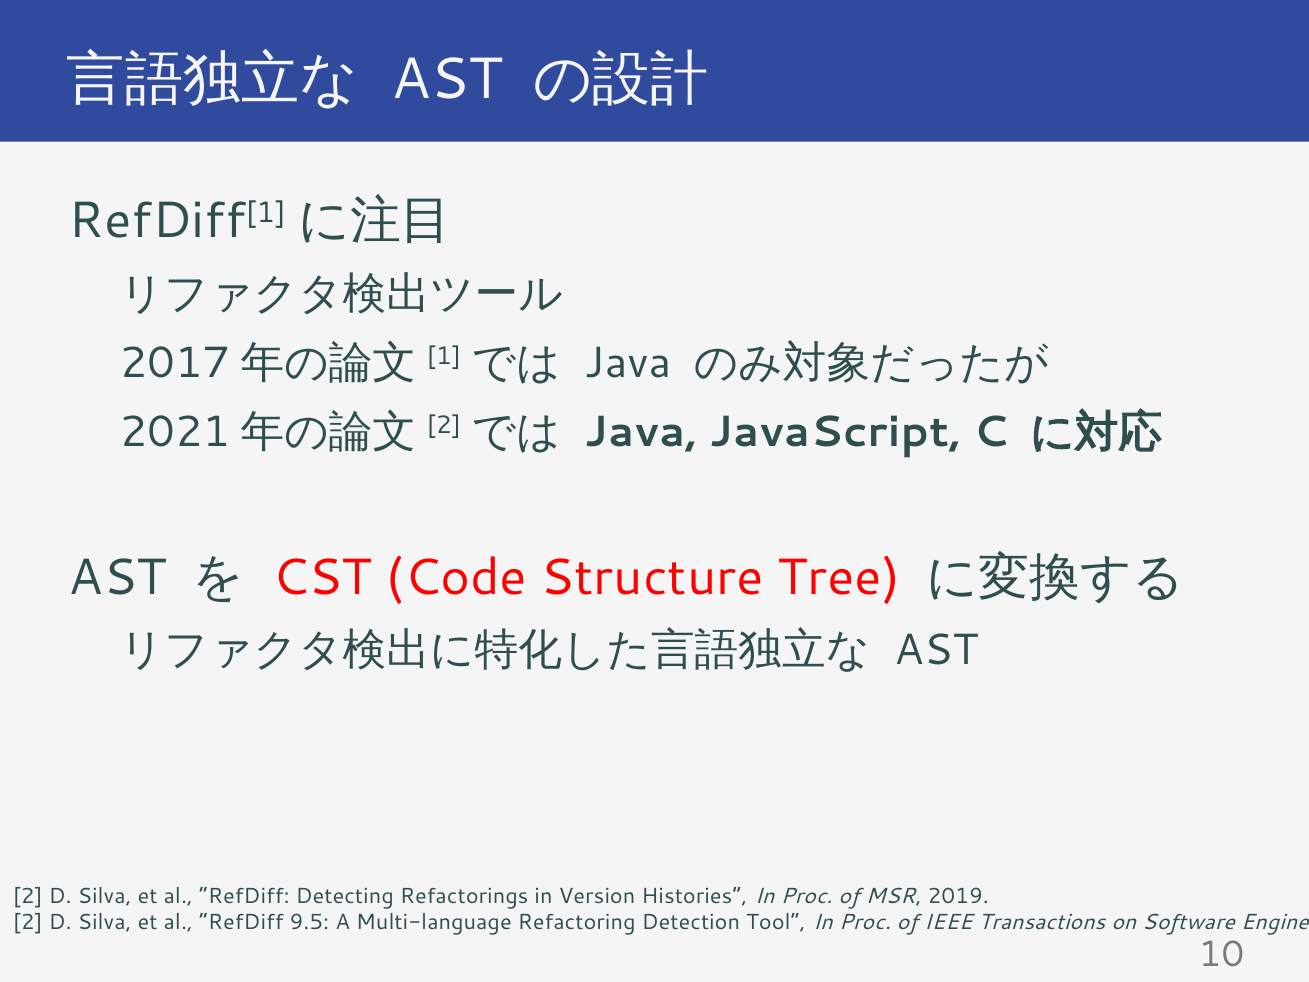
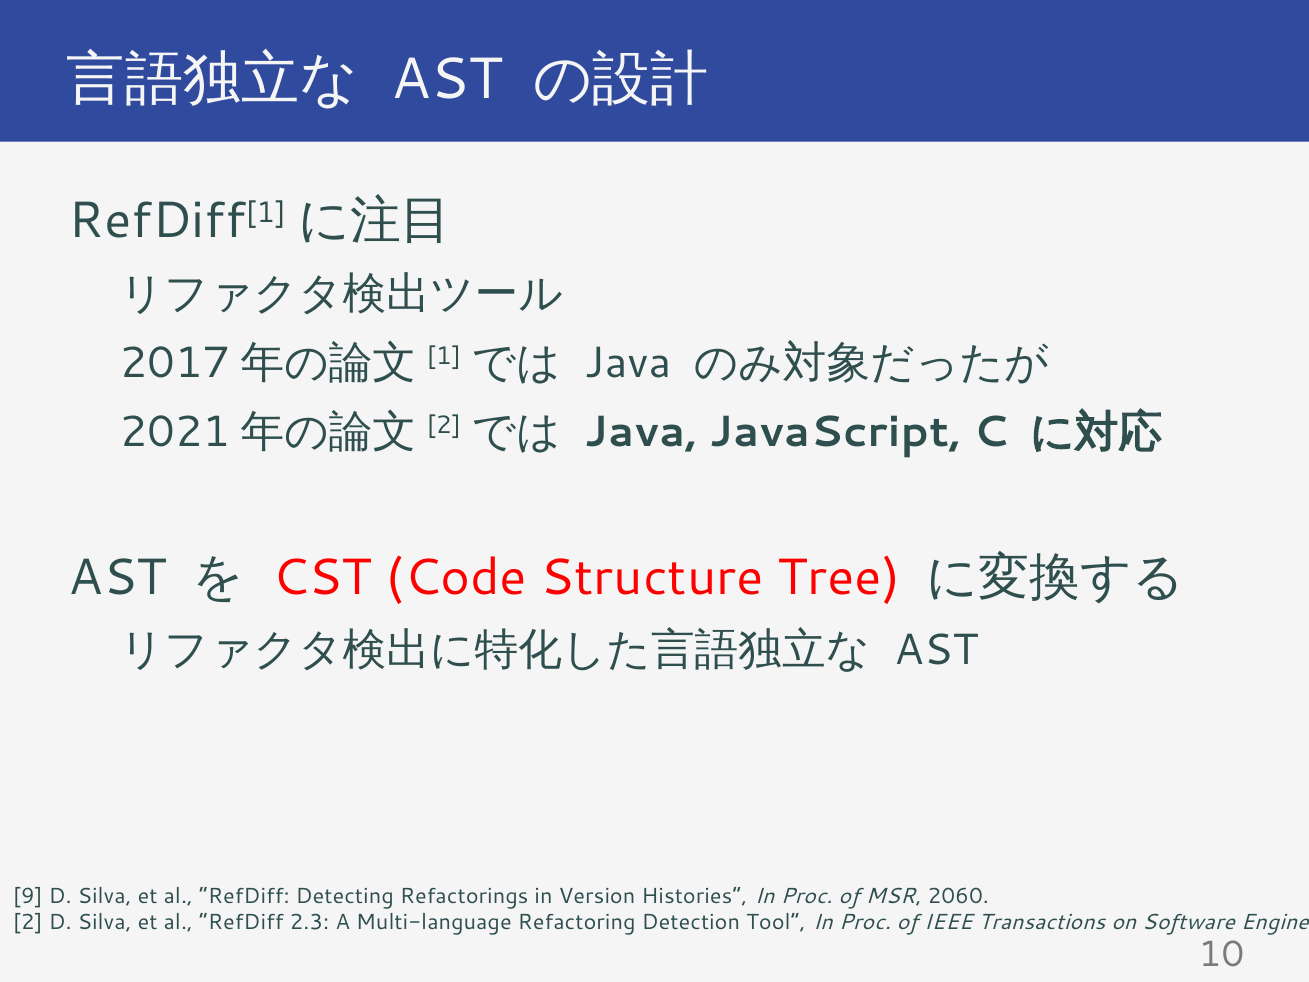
2: 2 -> 9 (28, 896)
2019: 2019 -> 2060 (958, 896)
9.5: 9.5 -> 2.3 (309, 922)
